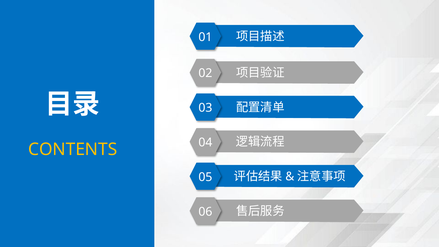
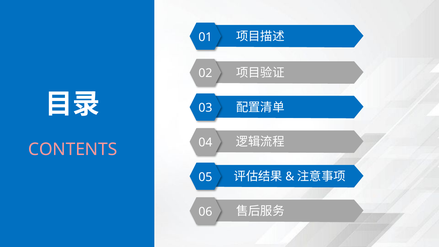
CONTENTS colour: yellow -> pink (73, 149)
